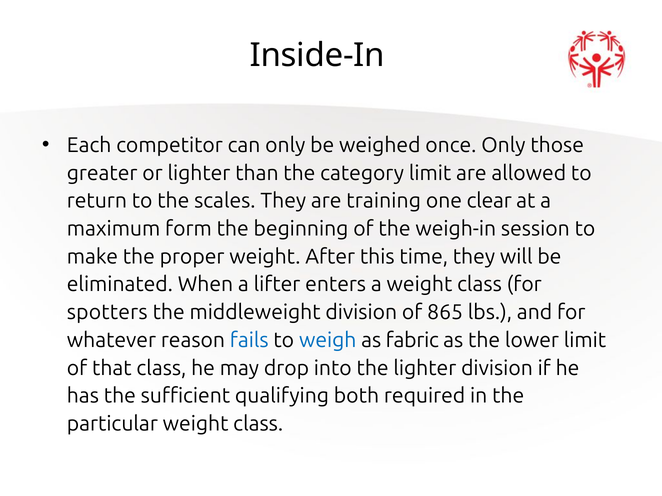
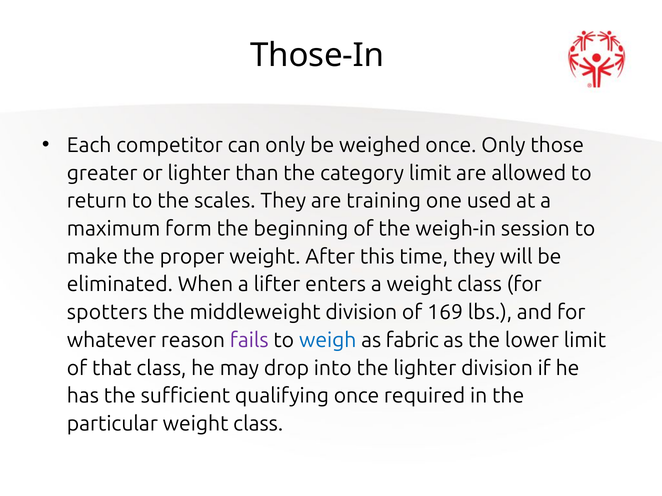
Inside-In: Inside-In -> Those-In (317, 56)
clear: clear -> used (489, 201)
865: 865 -> 169 (445, 313)
fails colour: blue -> purple (249, 341)
qualifying both: both -> once (357, 396)
